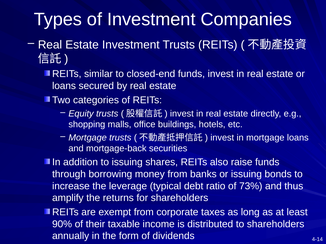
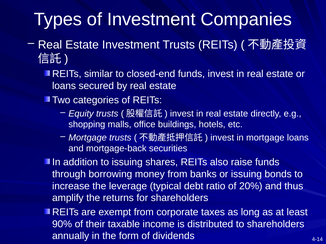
73%: 73% -> 20% (251, 186)
